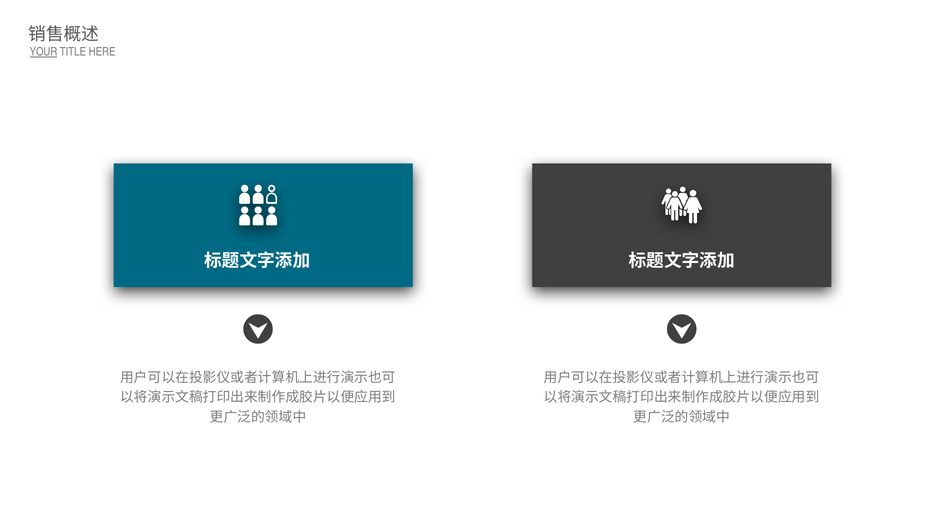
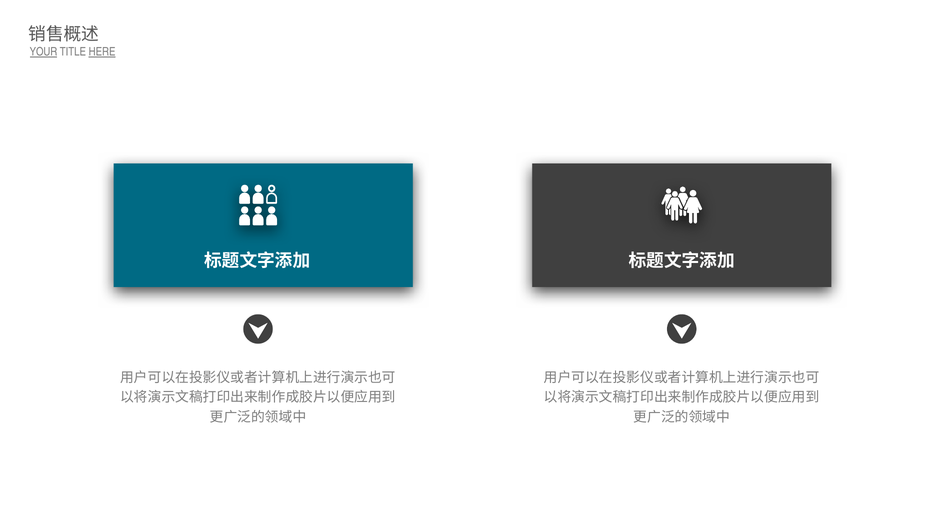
HERE underline: none -> present (102, 52)
